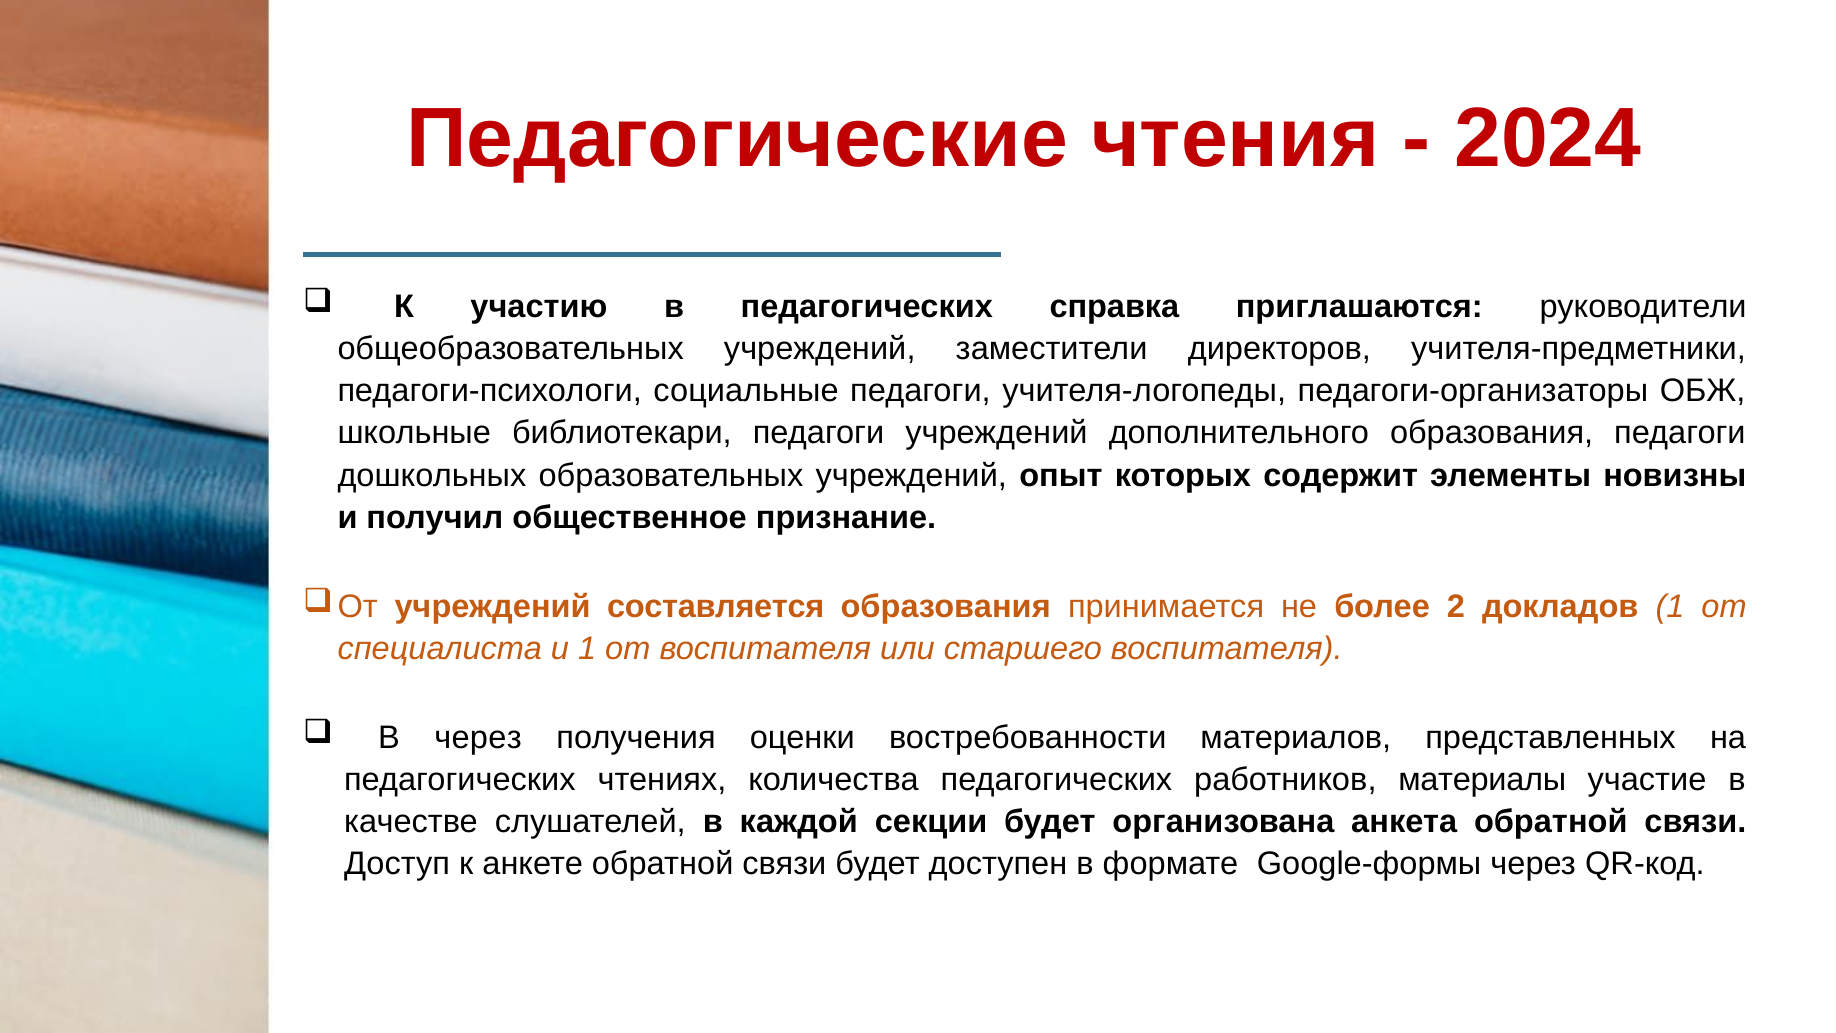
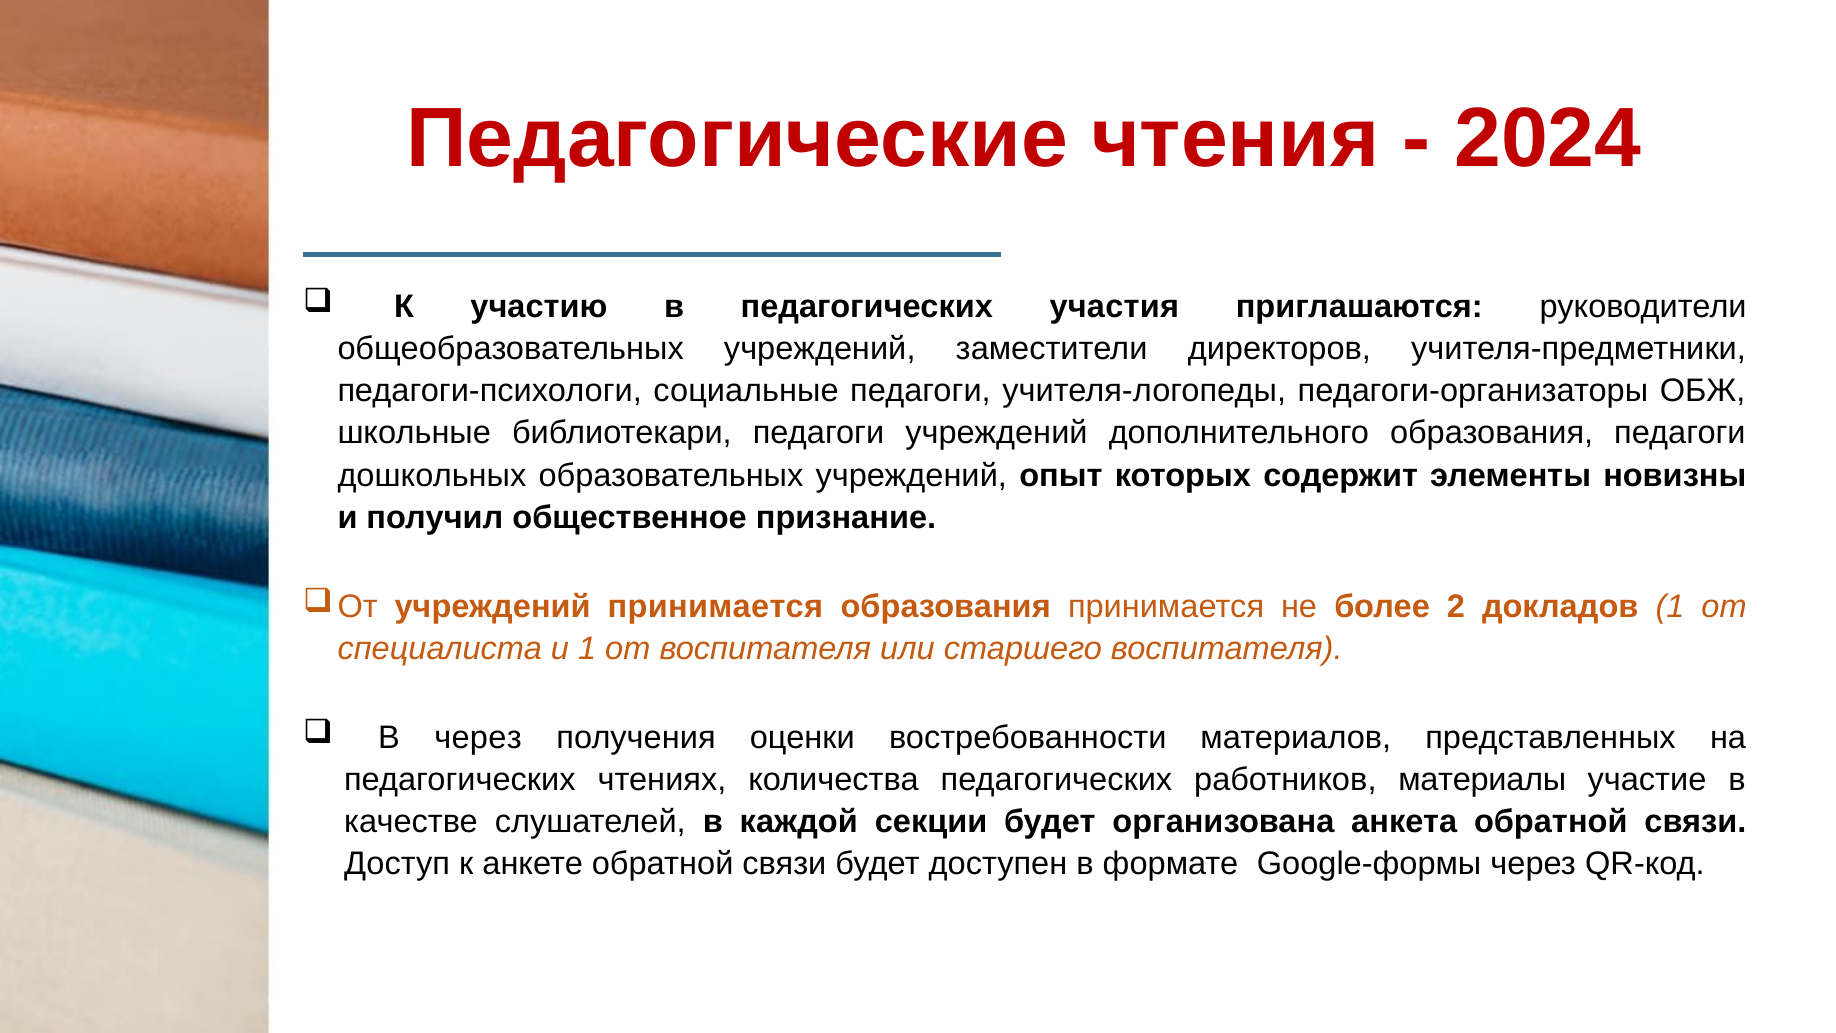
справка: справка -> участия (1114, 307)
учреждений составляется: составляется -> принимается (715, 606)
